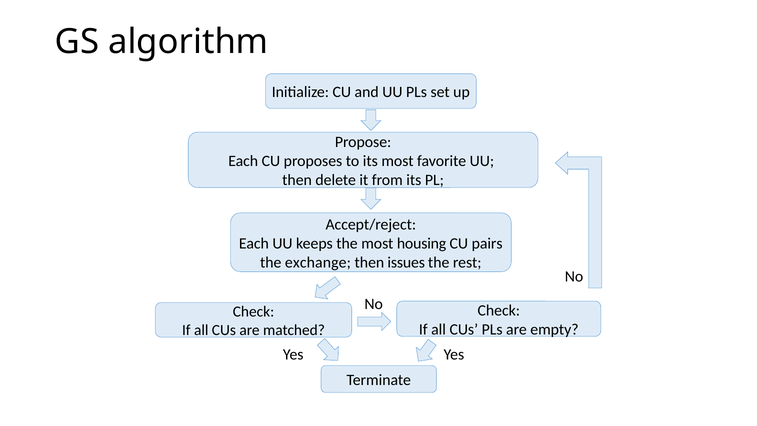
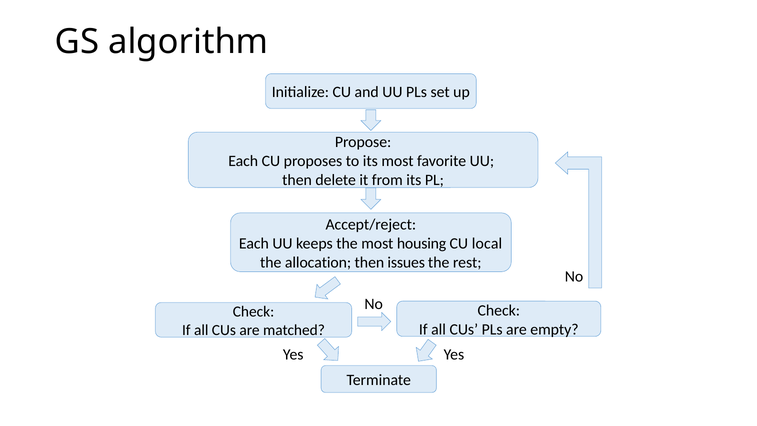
pairs: pairs -> local (487, 243)
exchange: exchange -> allocation (318, 262)
